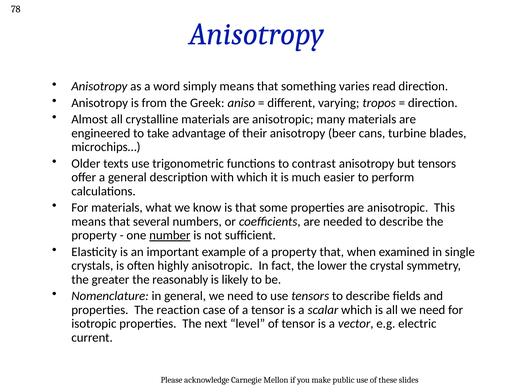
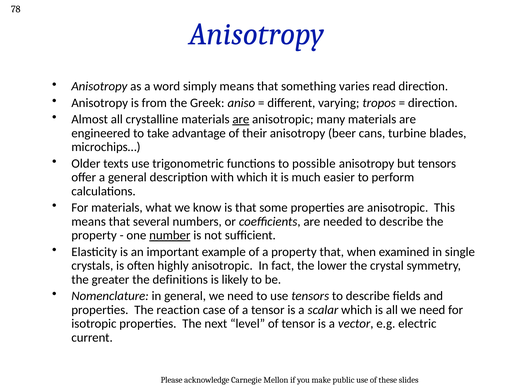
are underline: none -> present (241, 119)
contrast: contrast -> possible (314, 163)
reasonably: reasonably -> definitions (180, 279)
